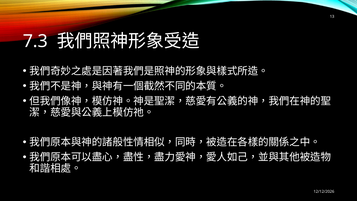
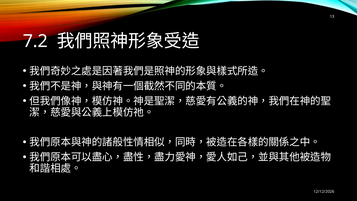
7.3: 7.3 -> 7.2 (35, 41)
